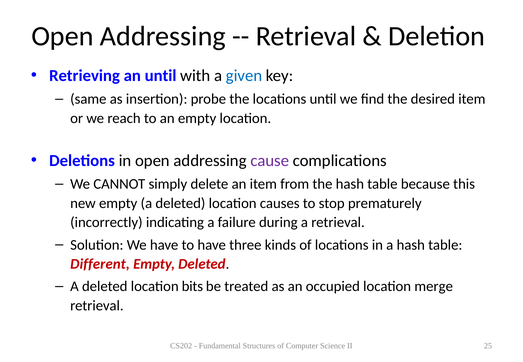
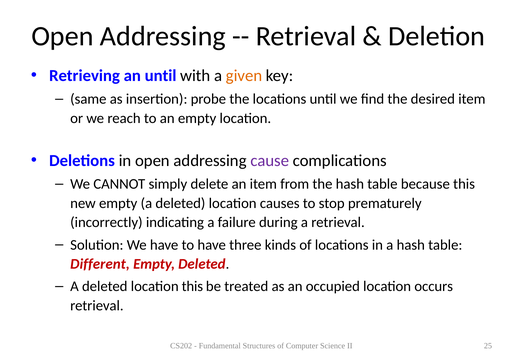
given colour: blue -> orange (244, 76)
location bits: bits -> this (192, 287)
merge: merge -> occurs (434, 287)
